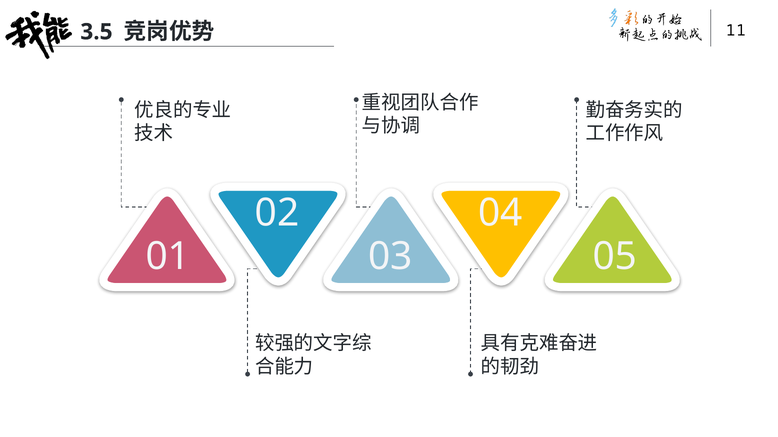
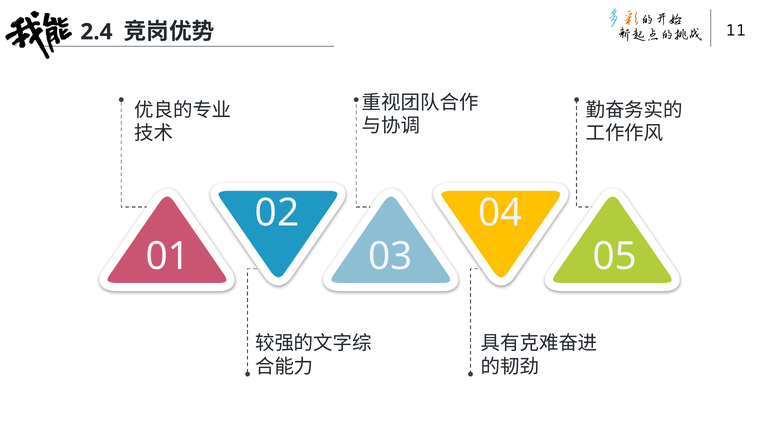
3.5: 3.5 -> 2.4 (96, 32)
